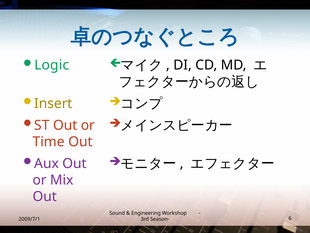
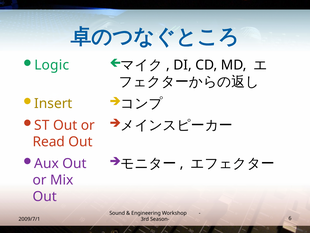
Time: Time -> Read (49, 141)
